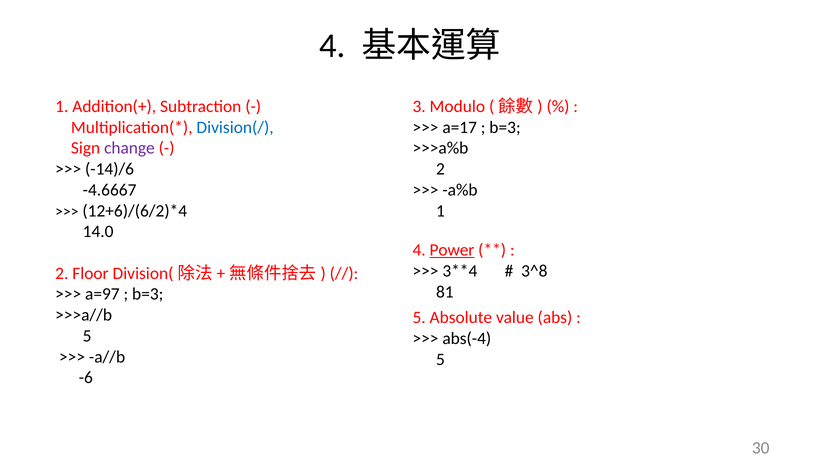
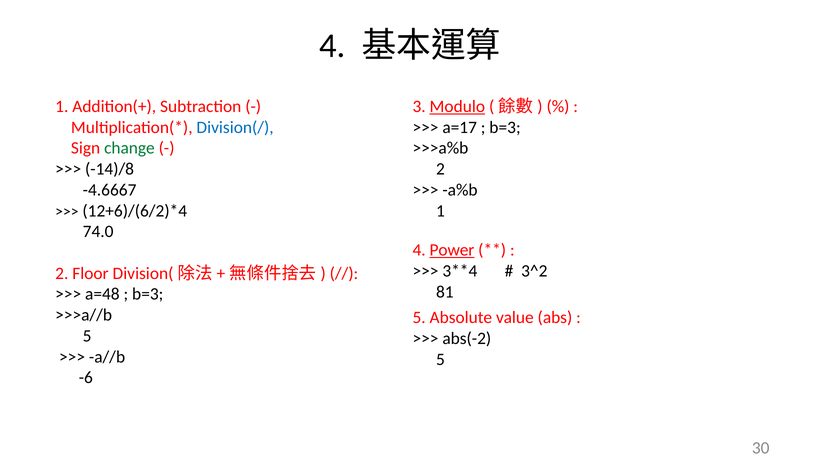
Modulo underline: none -> present (457, 106)
change colour: purple -> green (129, 148)
-14)/6: -14)/6 -> -14)/8 (110, 169)
14.0: 14.0 -> 74.0 (98, 231)
3^8: 3^8 -> 3^2 (534, 271)
a=97: a=97 -> a=48 (102, 294)
abs(-4: abs(-4 -> abs(-2 (467, 338)
